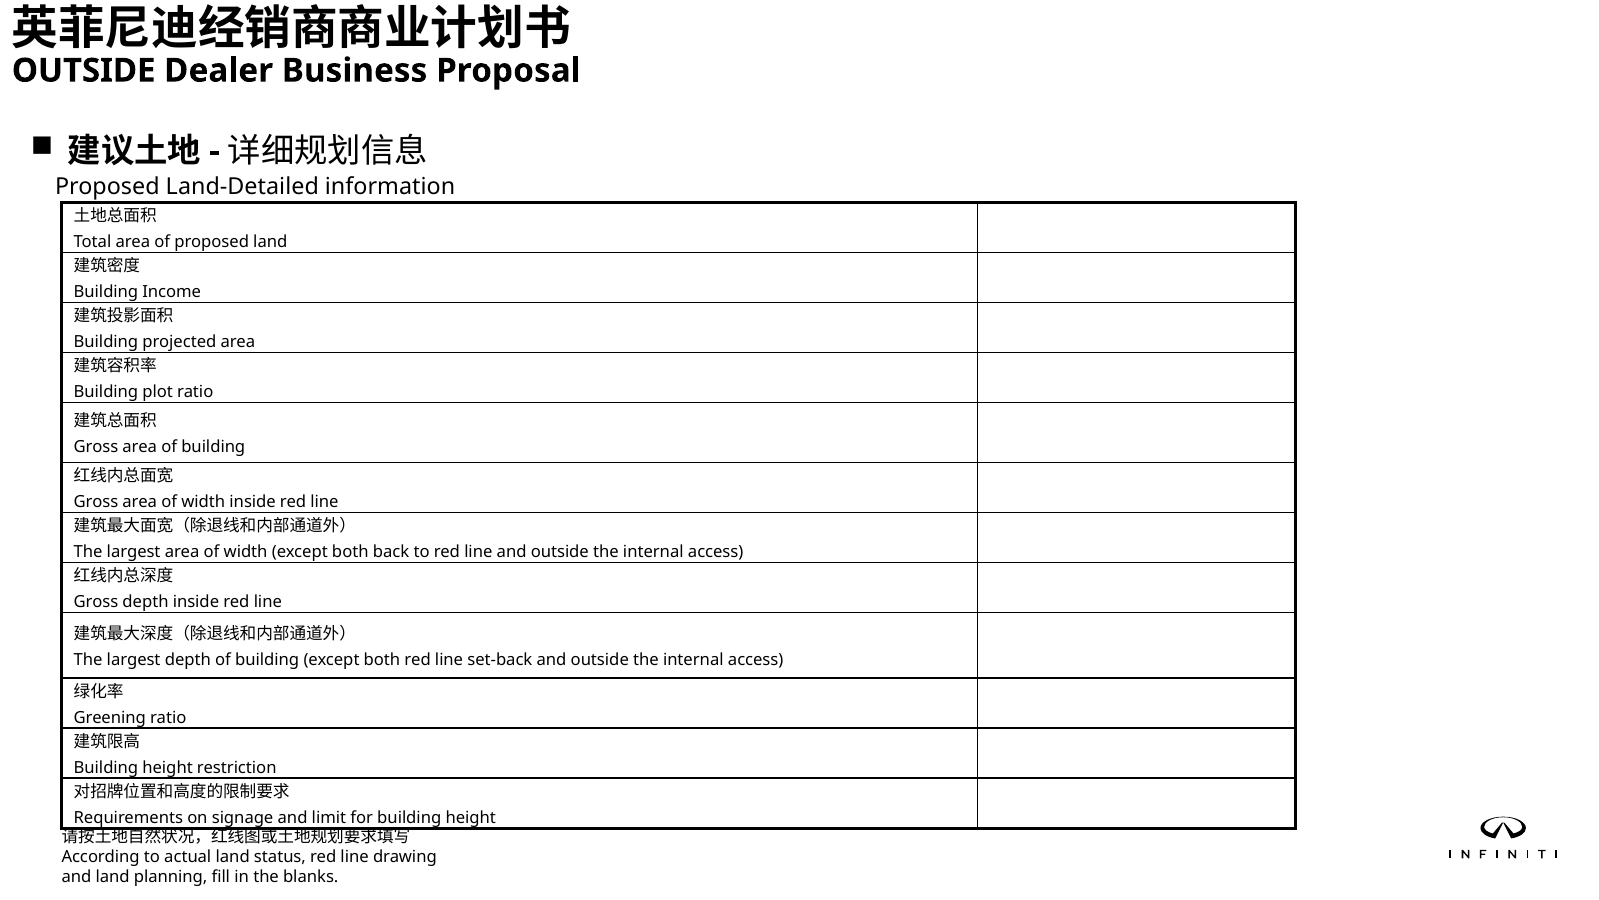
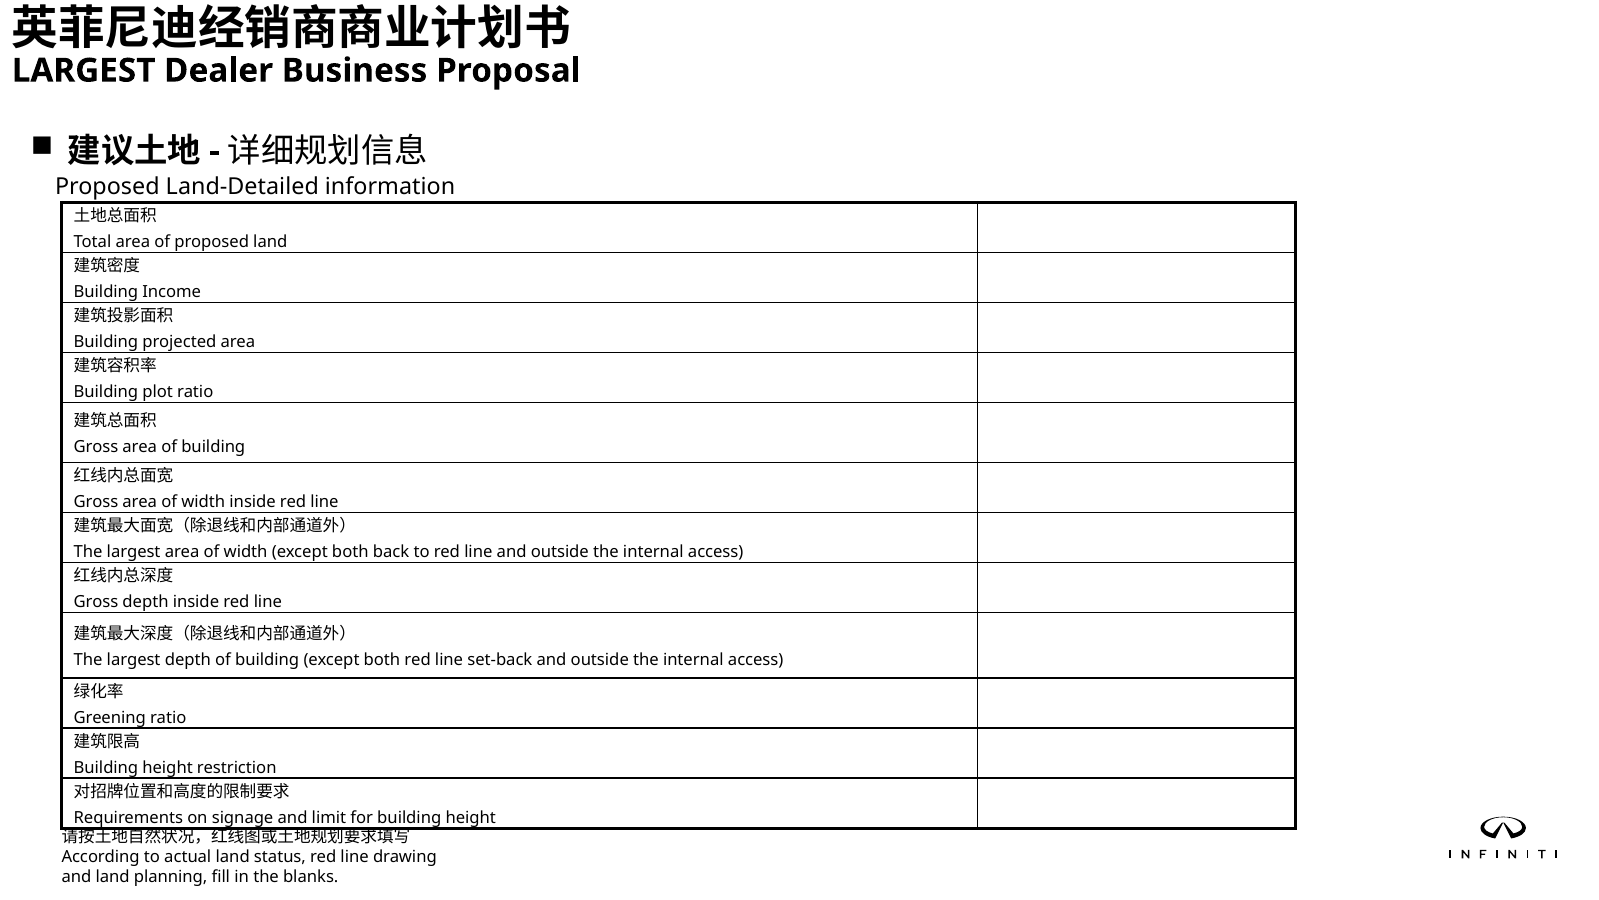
OUTSIDE: OUTSIDE -> LARGEST (84, 71)
